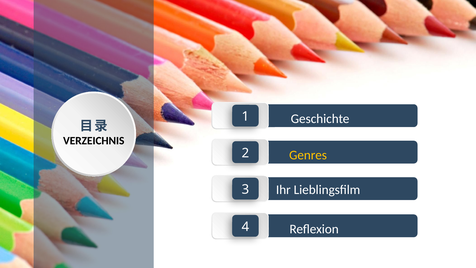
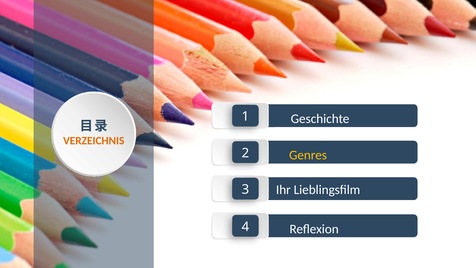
VERZEICHNIS colour: black -> orange (94, 141)
